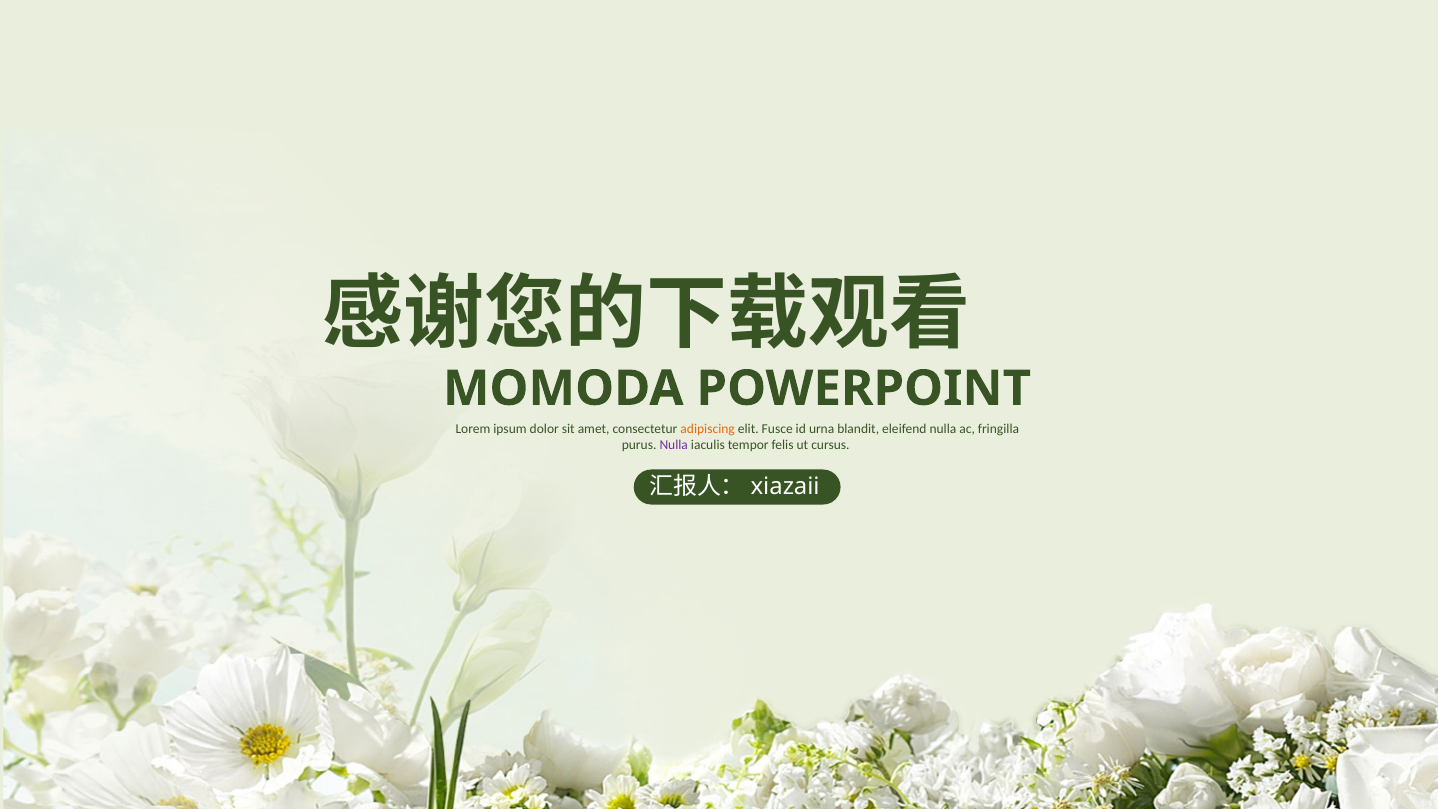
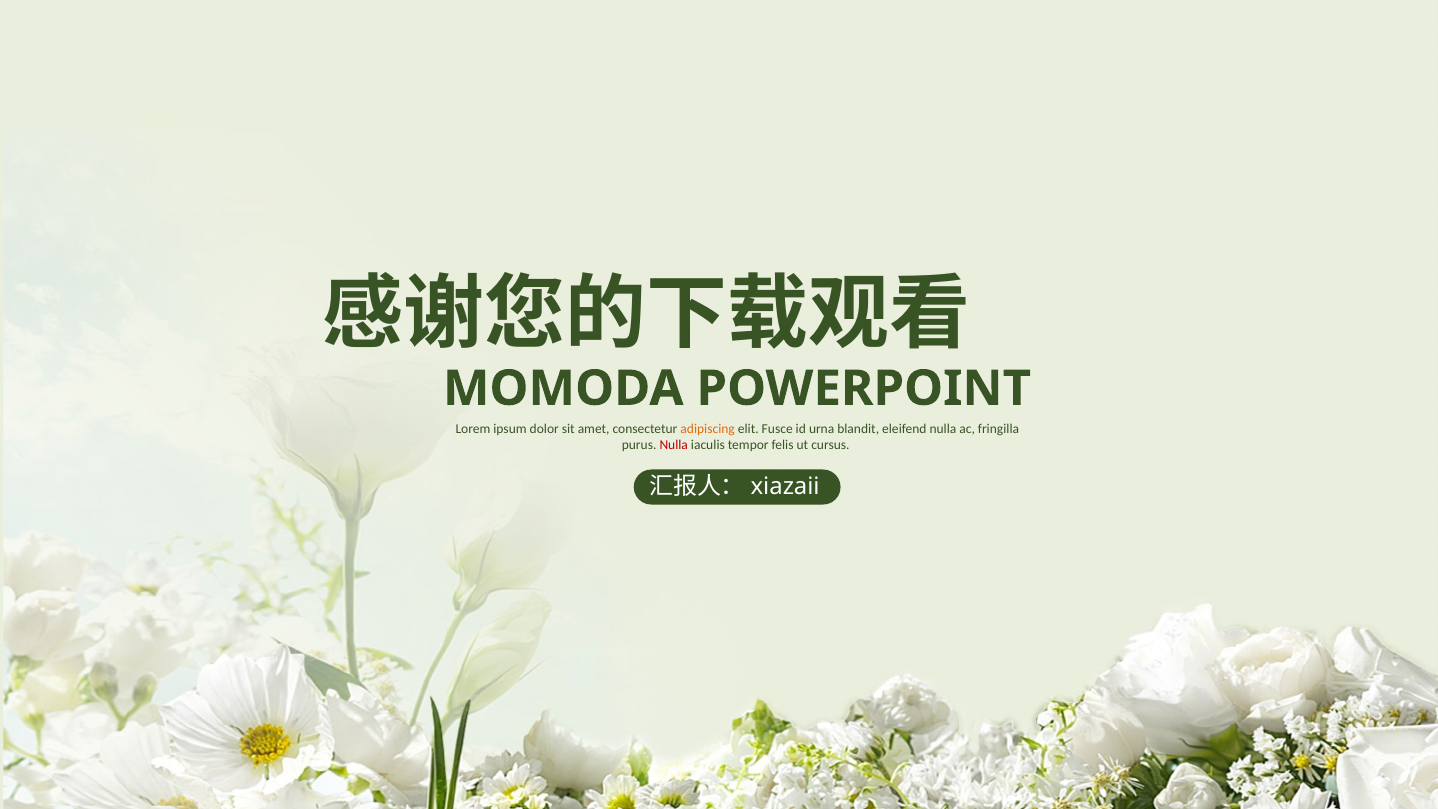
Nulla colour: purple -> red (674, 445)
